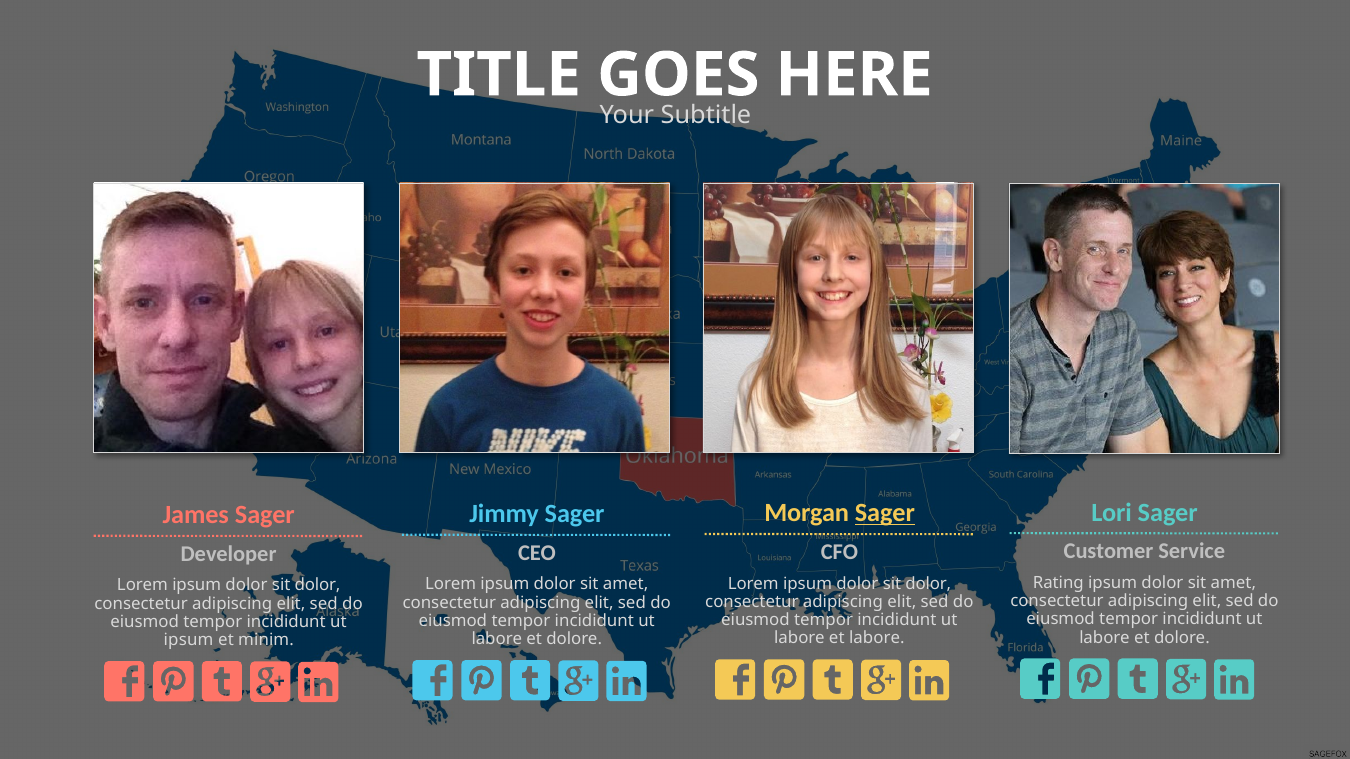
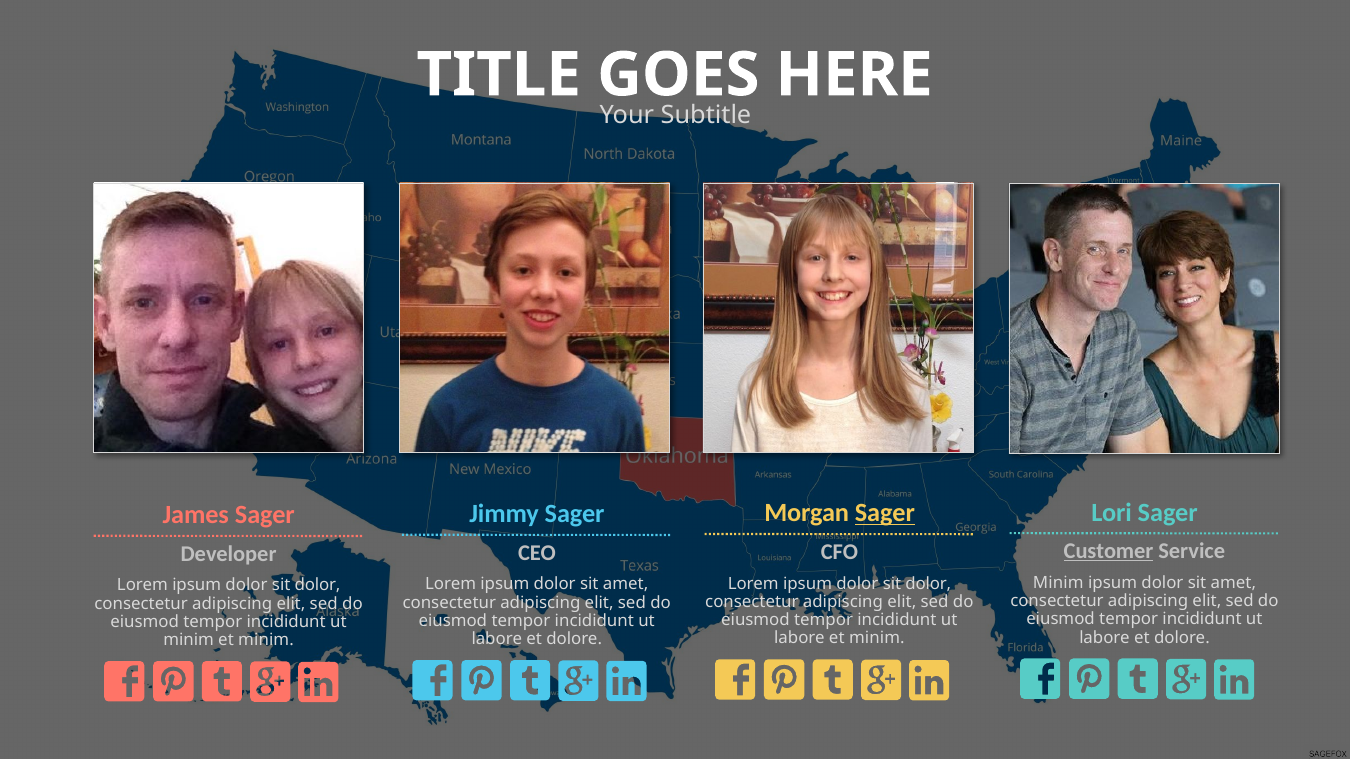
Customer underline: none -> present (1109, 551)
Rating: Rating -> Minim (1058, 583)
labore et labore: labore -> minim (877, 639)
ipsum: ipsum -> minim (189, 640)
